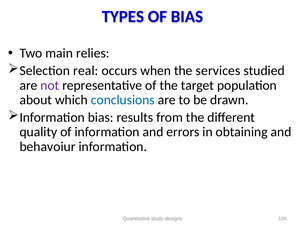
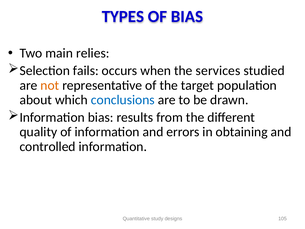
real: real -> fails (86, 71)
not colour: purple -> orange (50, 85)
behavoiur: behavoiur -> controlled (48, 147)
